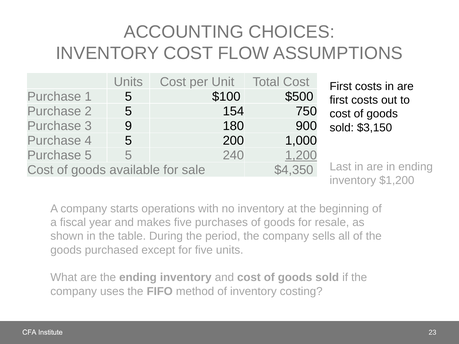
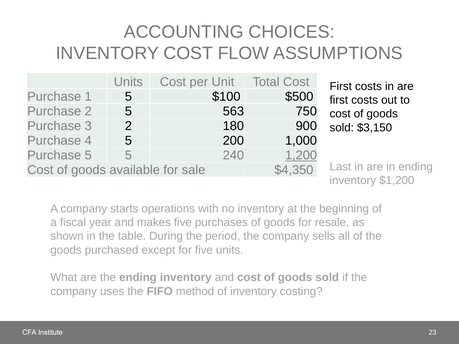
154: 154 -> 563 (233, 111)
3 9: 9 -> 2 (128, 126)
